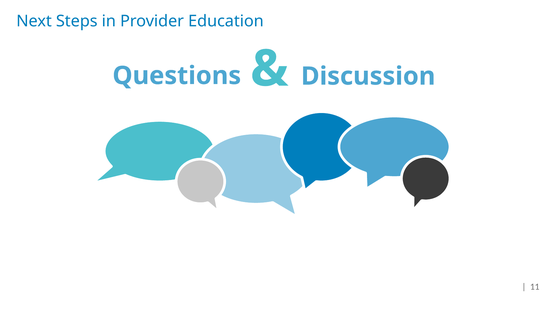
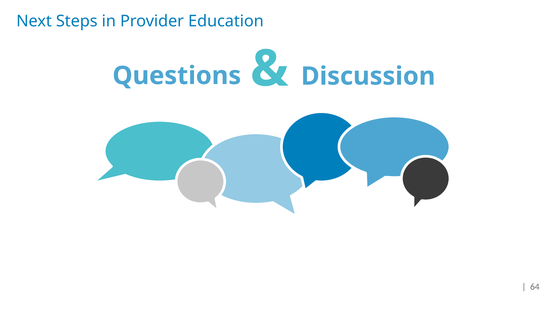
11: 11 -> 64 (535, 287)
